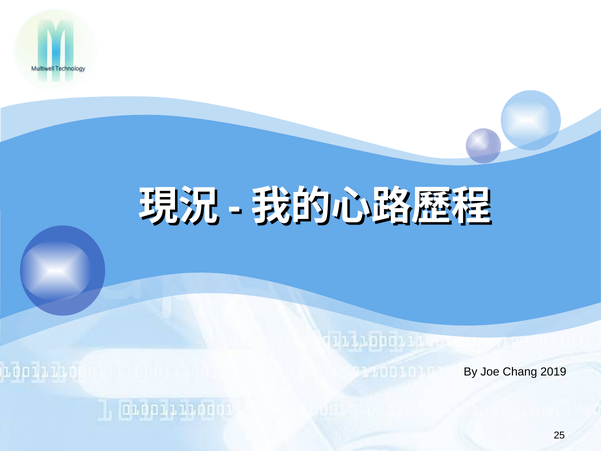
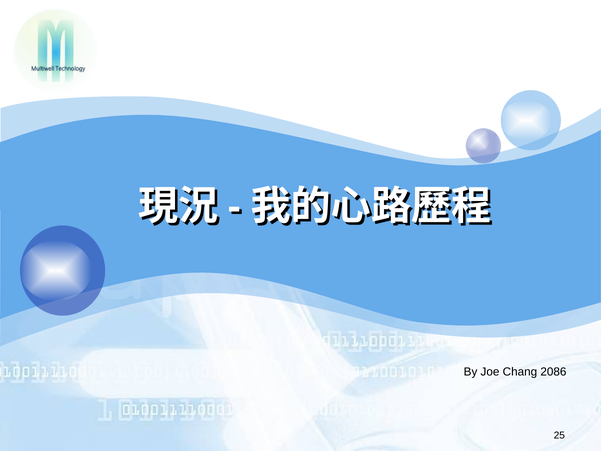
2019: 2019 -> 2086 (553, 372)
